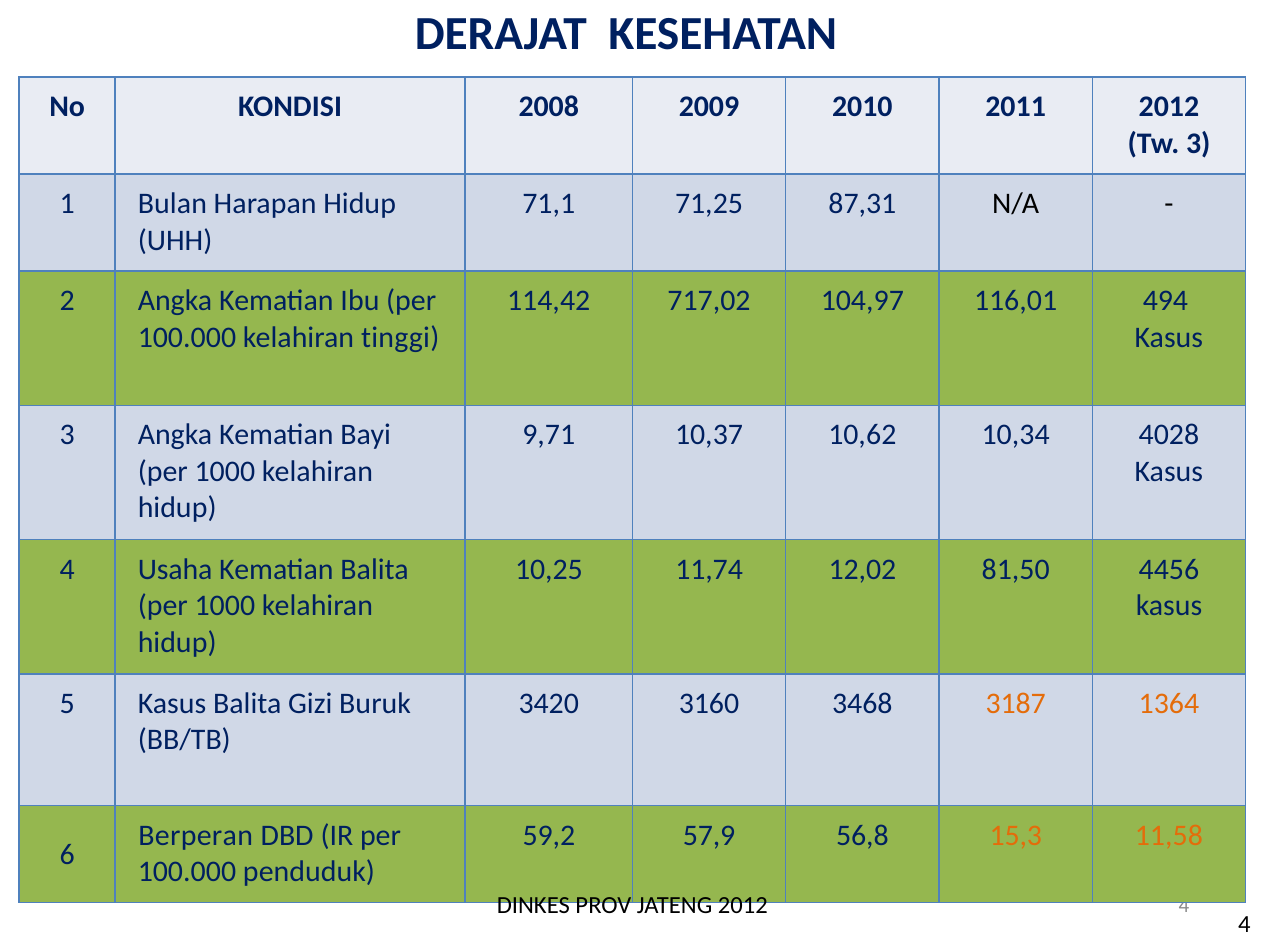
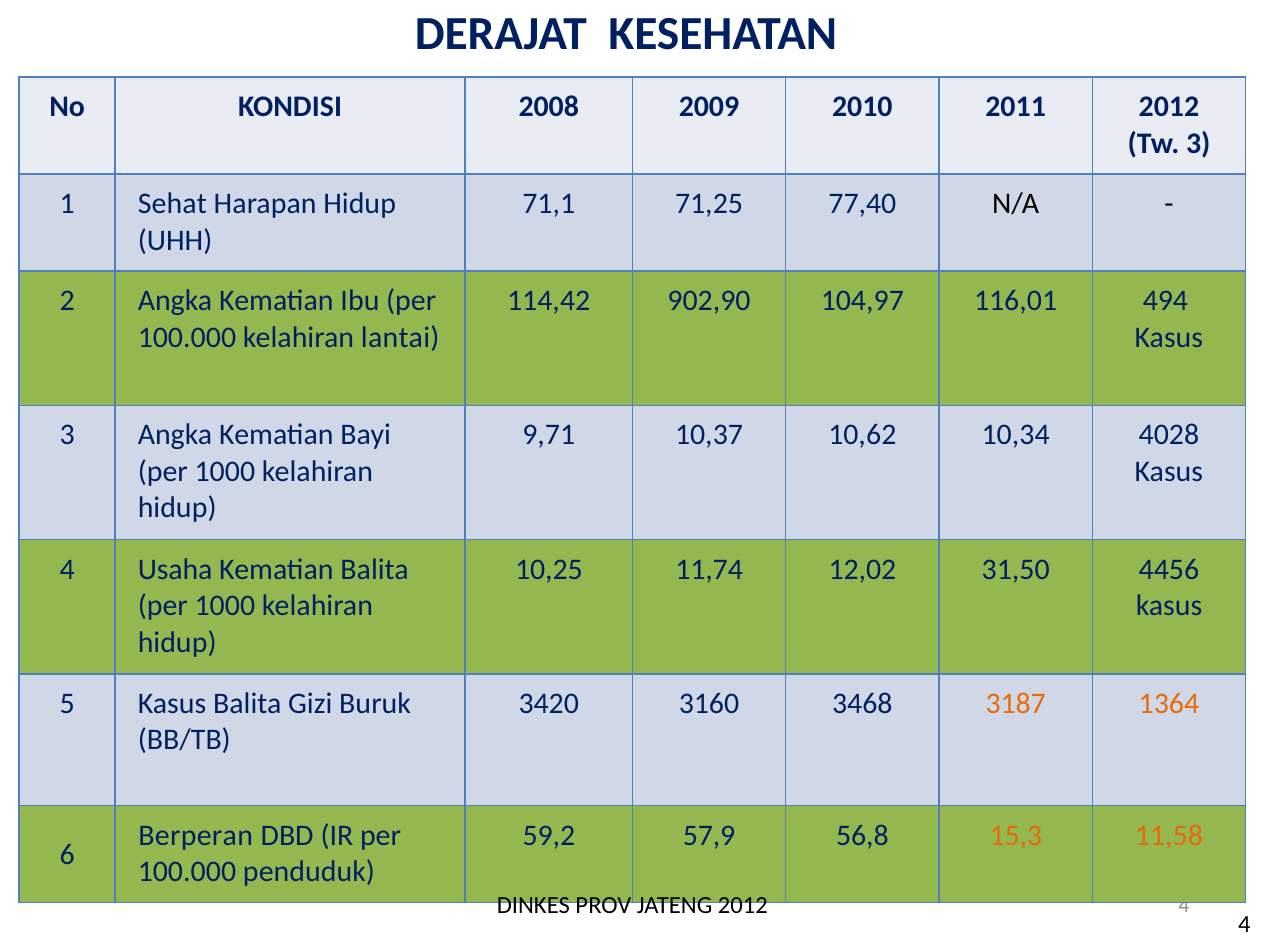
Bulan: Bulan -> Sehat (172, 204)
87,31: 87,31 -> 77,40 (862, 204)
717,02: 717,02 -> 902,90 (709, 301)
tinggi: tinggi -> lantai (400, 337)
81,50: 81,50 -> 31,50 (1016, 570)
